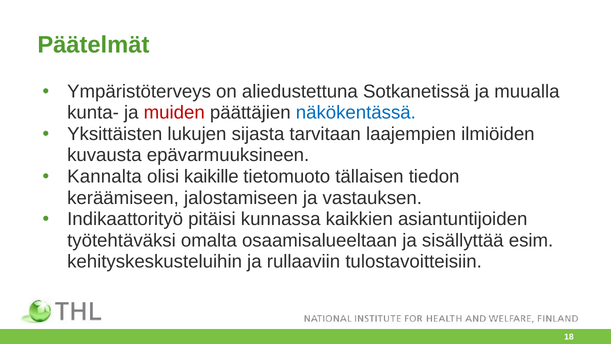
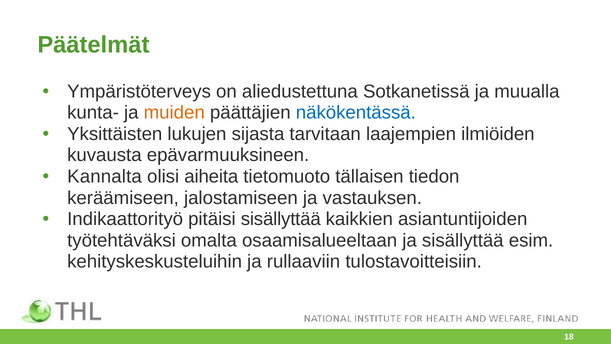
muiden colour: red -> orange (174, 113)
kaikille: kaikille -> aiheita (211, 176)
pitäisi kunnassa: kunnassa -> sisällyttää (281, 219)
